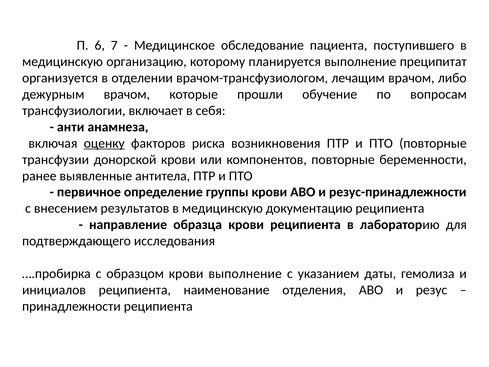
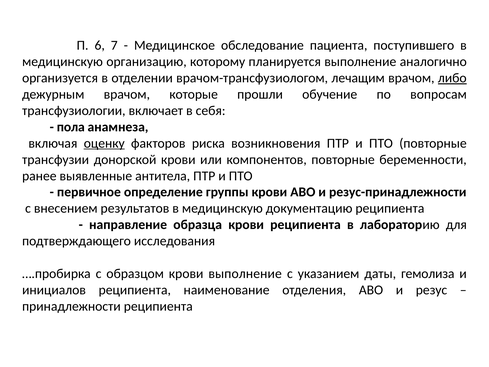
преципитат: преципитат -> аналогично (433, 62)
либо underline: none -> present (452, 78)
анти: анти -> пола (71, 127)
